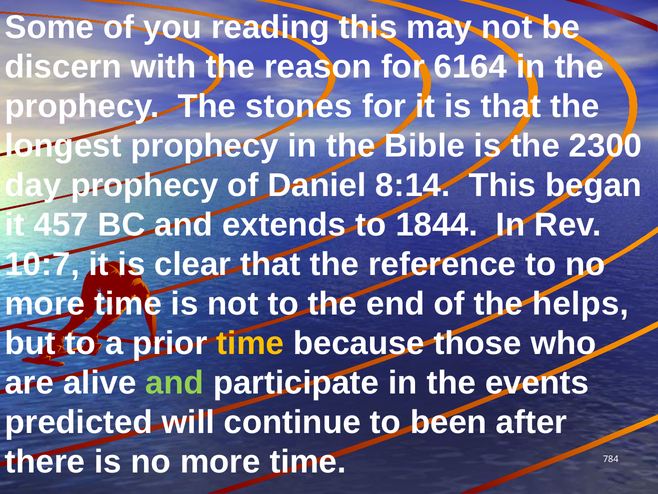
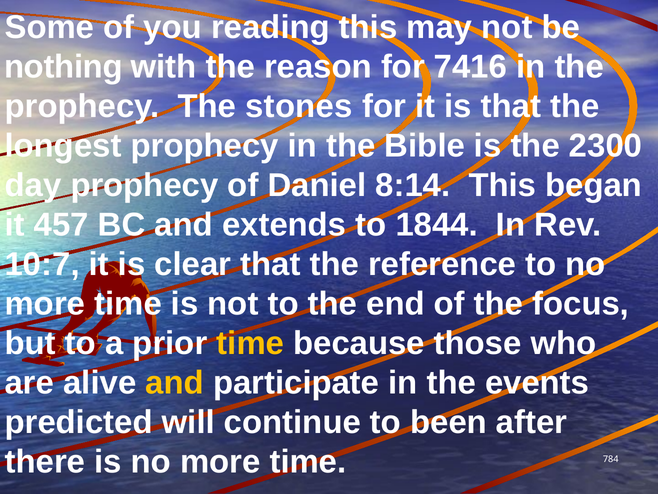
discern: discern -> nothing (63, 67)
6164: 6164 -> 7416 (470, 67)
helps: helps -> focus (581, 304)
and colour: light green -> yellow (175, 383)
